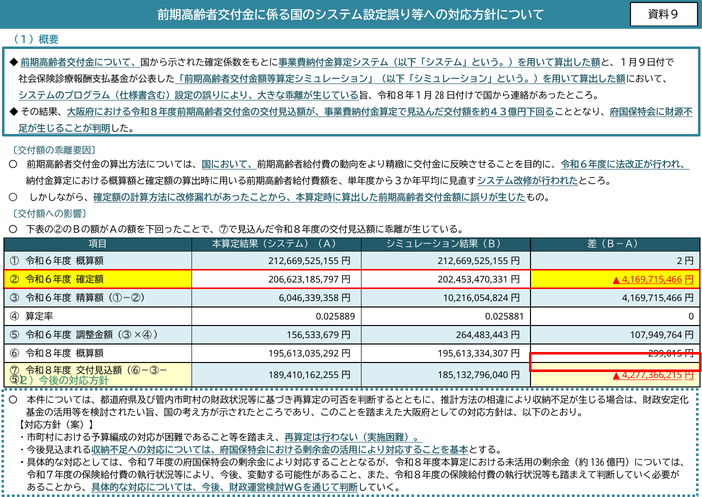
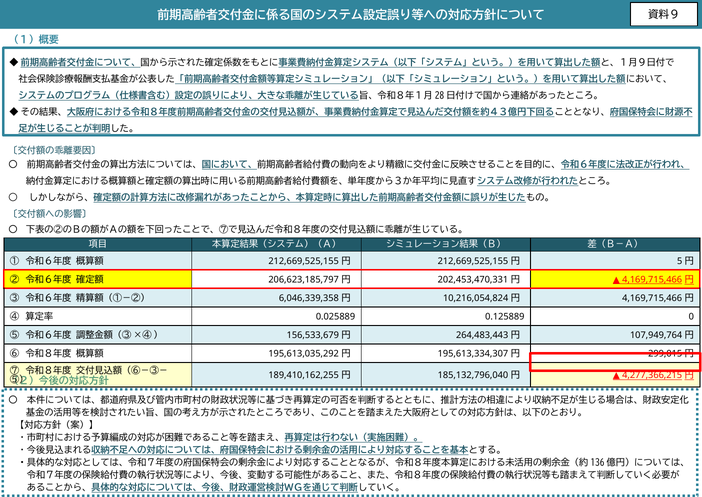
2: 2 -> 5 (680, 261)
0.025881: 0.025881 -> 0.125889 (505, 316)
